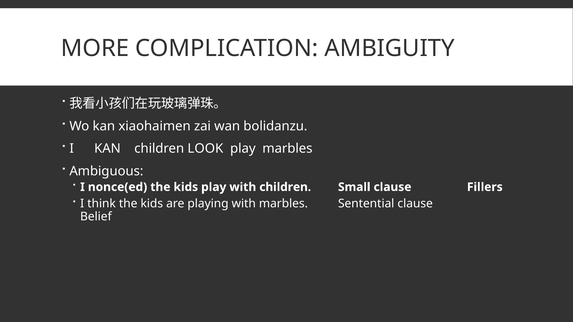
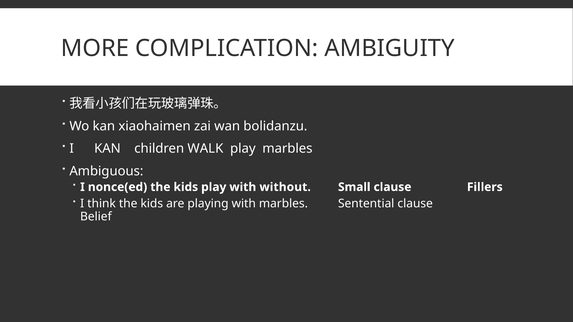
LOOK: LOOK -> WALK (205, 149)
with children: children -> without (285, 187)
